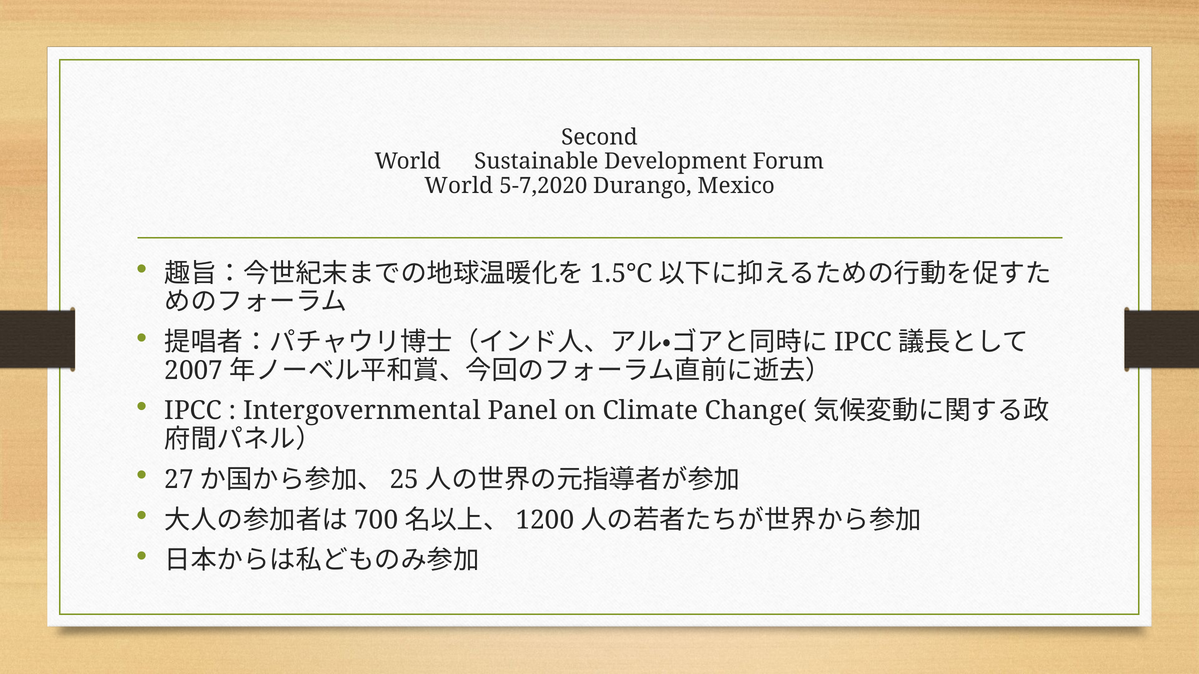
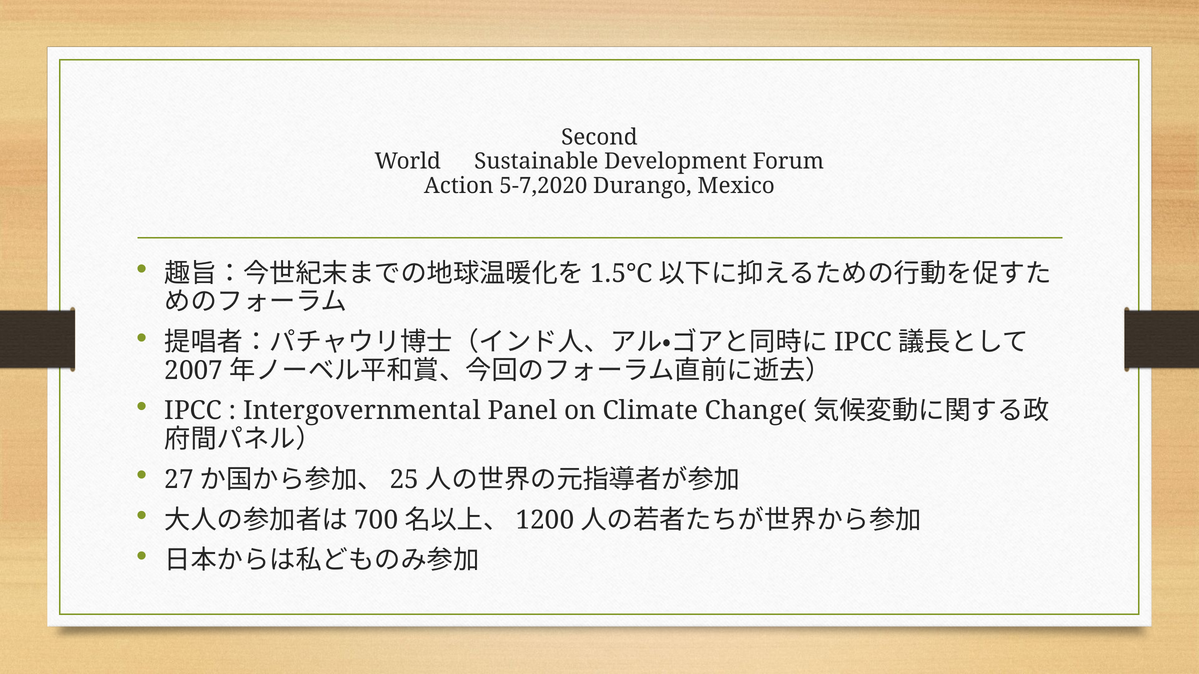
World: World -> Action (459, 186)
